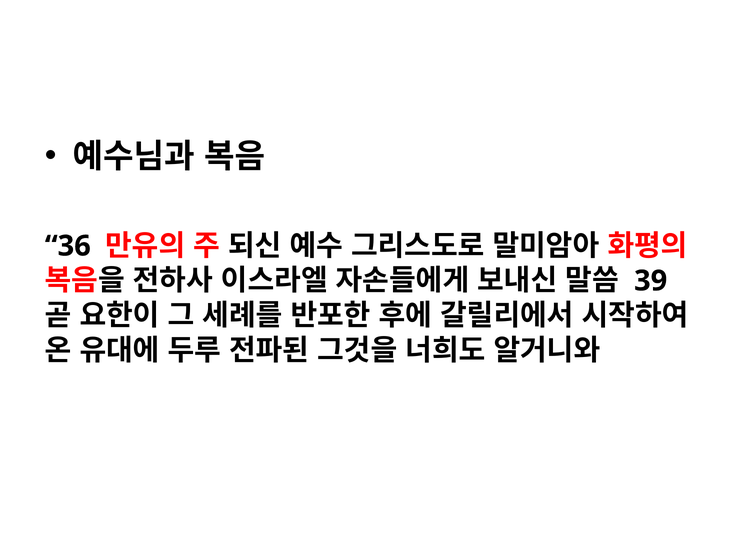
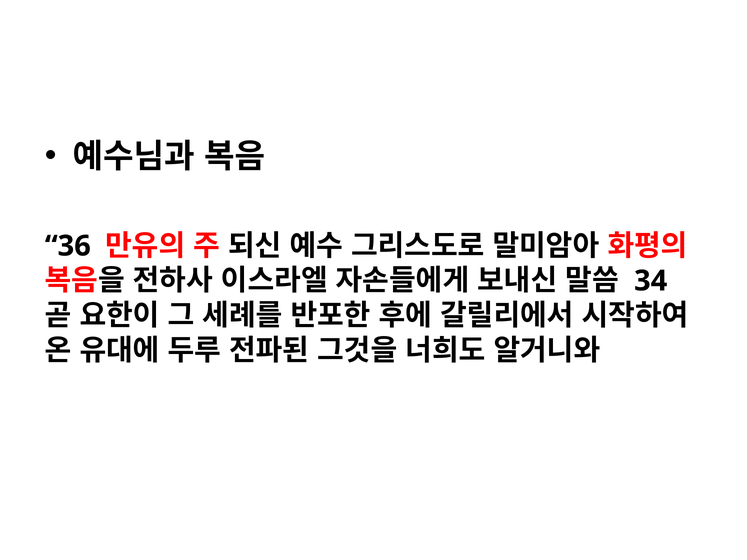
39: 39 -> 34 (651, 281)
